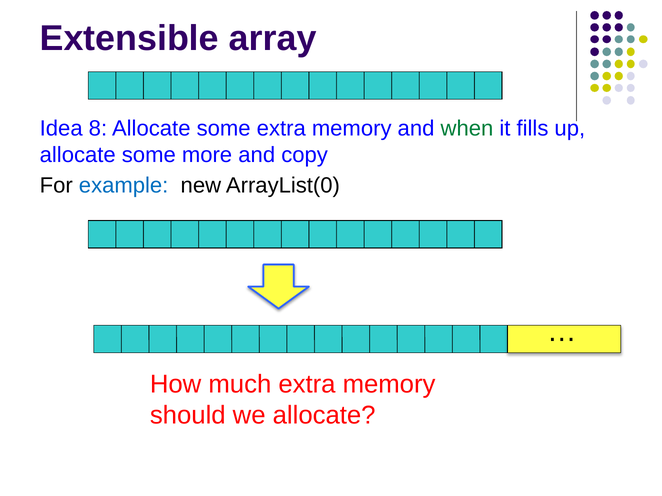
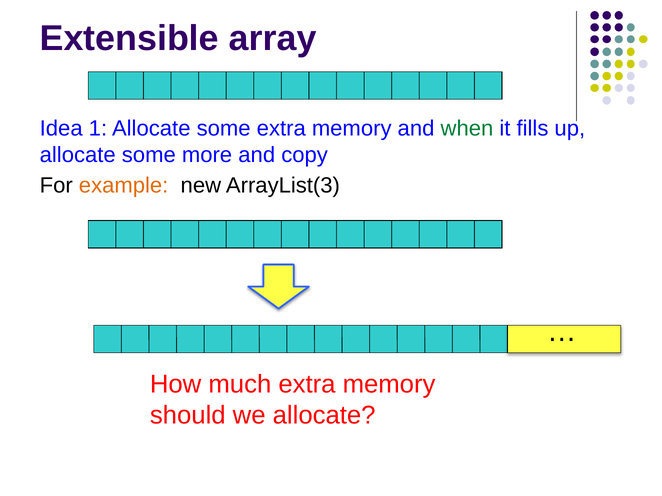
8: 8 -> 1 (98, 128)
example colour: blue -> orange (124, 186)
ArrayList(0: ArrayList(0 -> ArrayList(3 (283, 186)
